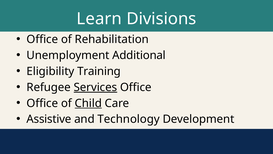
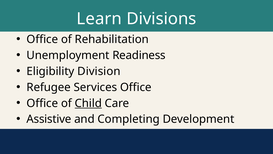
Additional: Additional -> Readiness (139, 55)
Training: Training -> Division (99, 71)
Services underline: present -> none (95, 87)
Technology: Technology -> Completing (129, 119)
